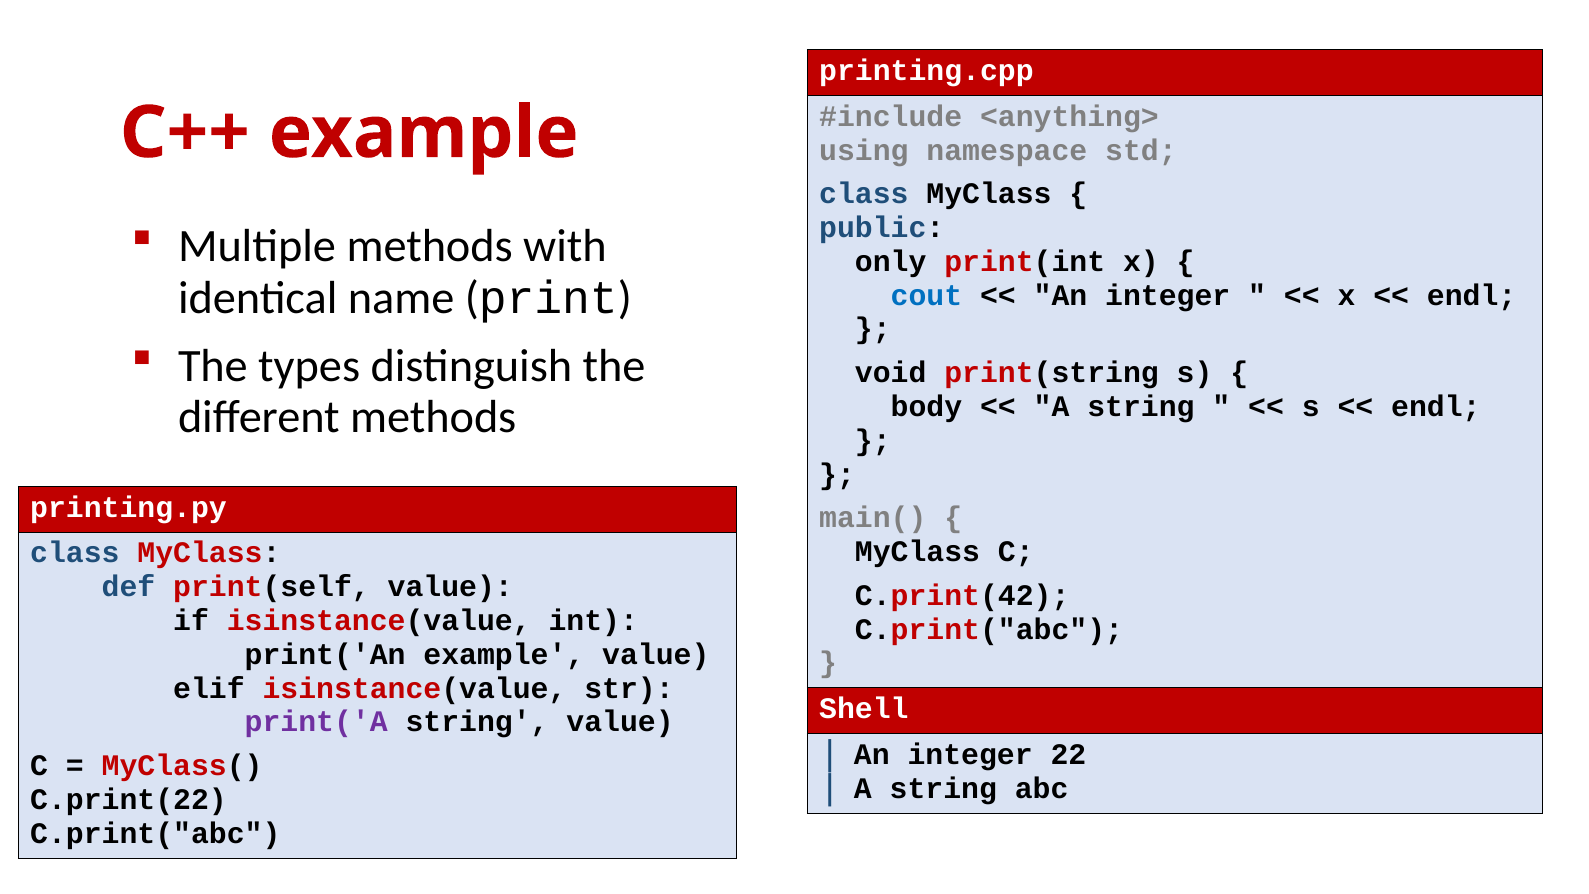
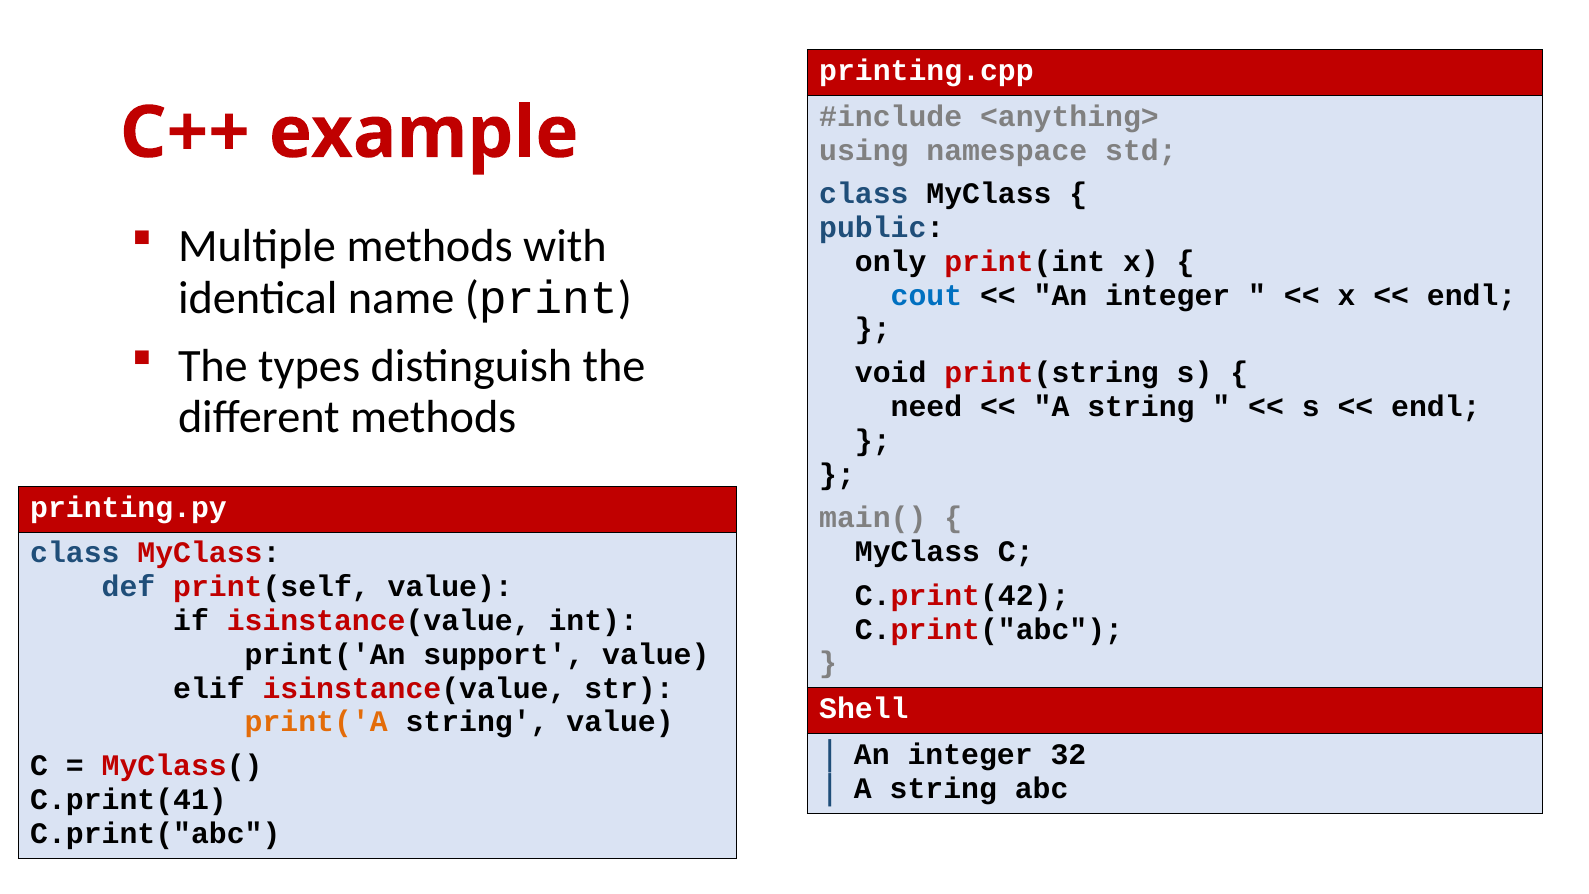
body: body -> need (926, 407)
print('An example: example -> support (504, 654)
print('A colour: purple -> orange (316, 722)
22: 22 -> 32 (1068, 754)
C.print(22: C.print(22 -> C.print(41 (128, 799)
